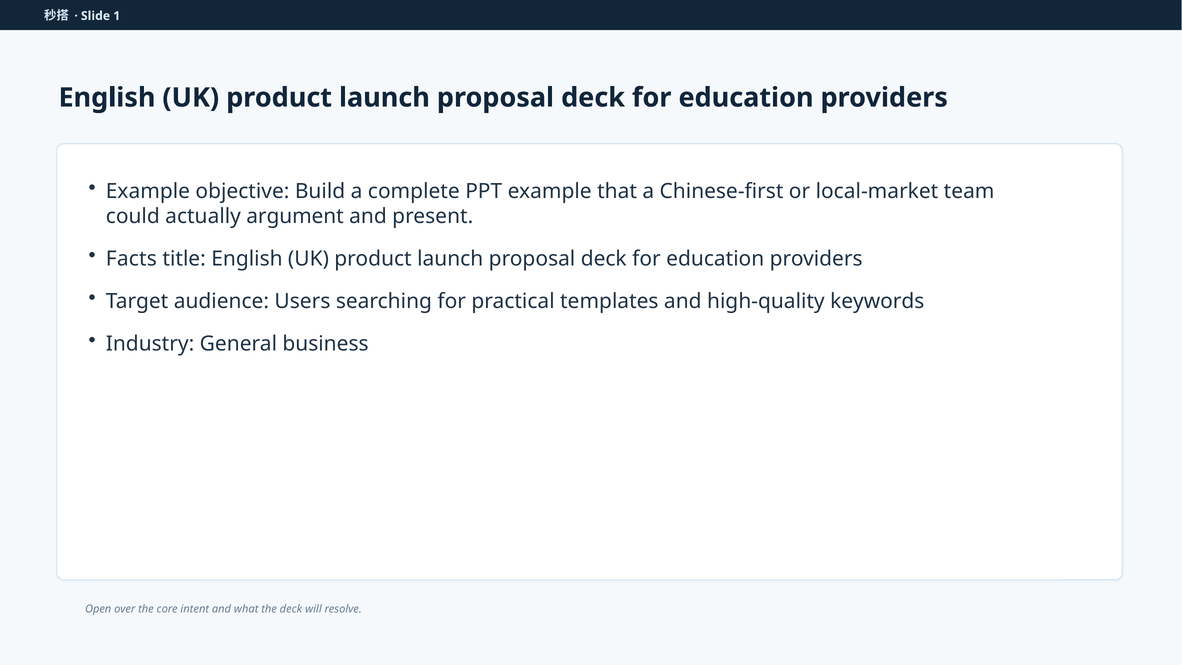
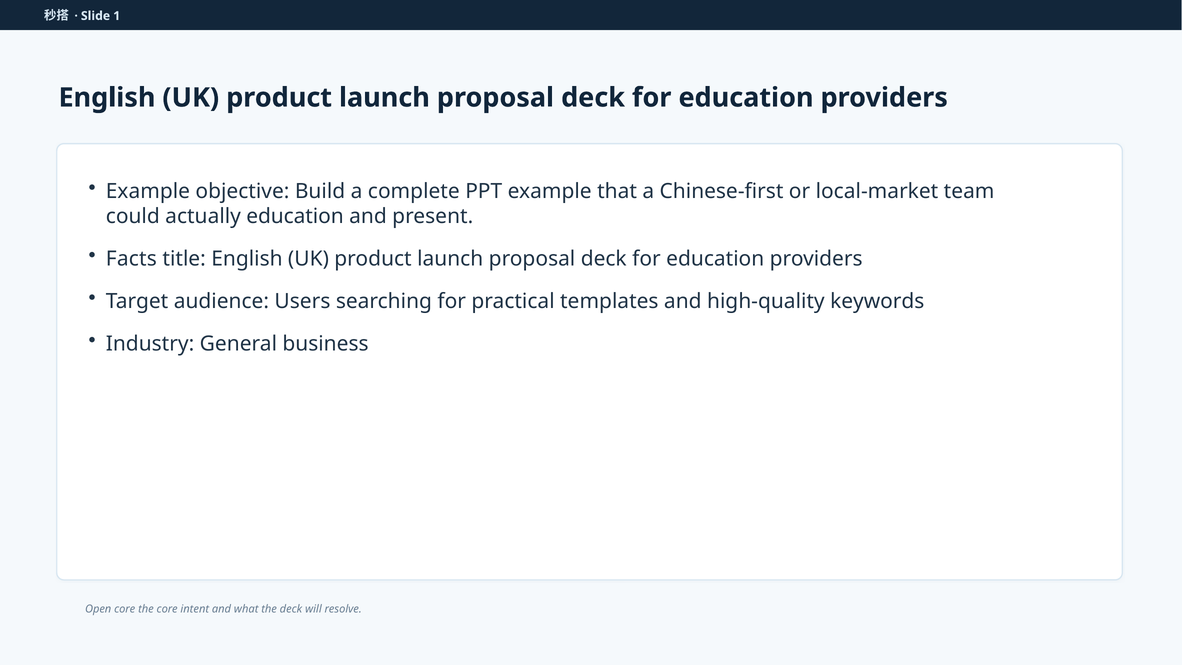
actually argument: argument -> education (295, 216)
Open over: over -> core (125, 609)
